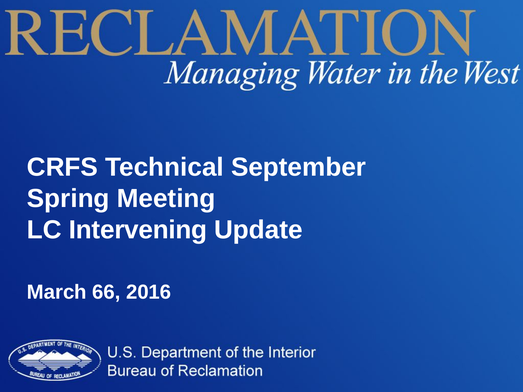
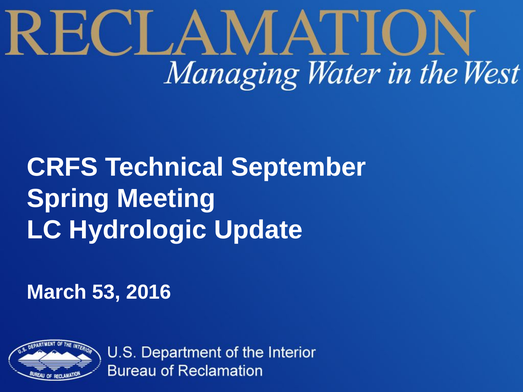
Intervening: Intervening -> Hydrologic (138, 230)
66: 66 -> 53 (106, 292)
